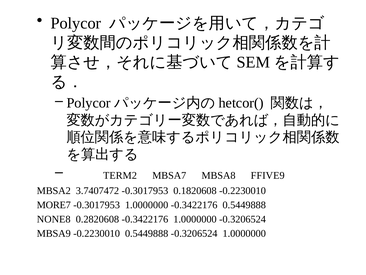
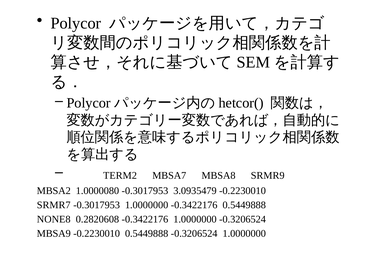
FFIVE9: FFIVE9 -> SRMR9 (268, 175)
3.7407472: 3.7407472 -> 1.0000080 (97, 190)
0.1820608: 0.1820608 -> 3.0935479 (195, 190)
MORE7: MORE7 -> SRMR7 (54, 205)
